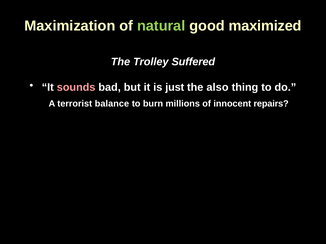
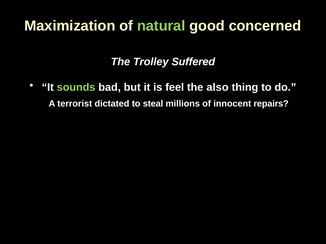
maximized: maximized -> concerned (265, 26)
sounds colour: pink -> light green (76, 88)
just: just -> feel (175, 88)
balance: balance -> dictated (112, 104)
burn: burn -> steal (153, 104)
